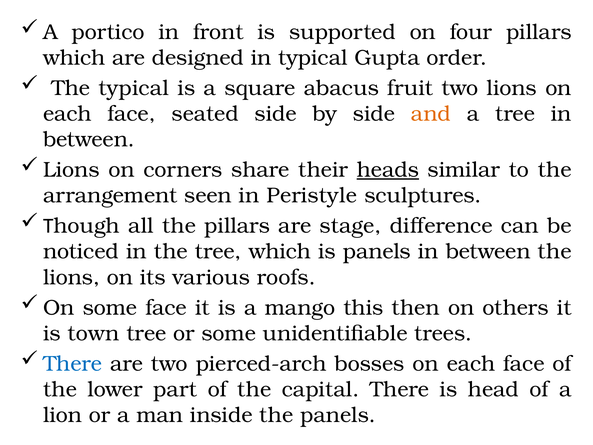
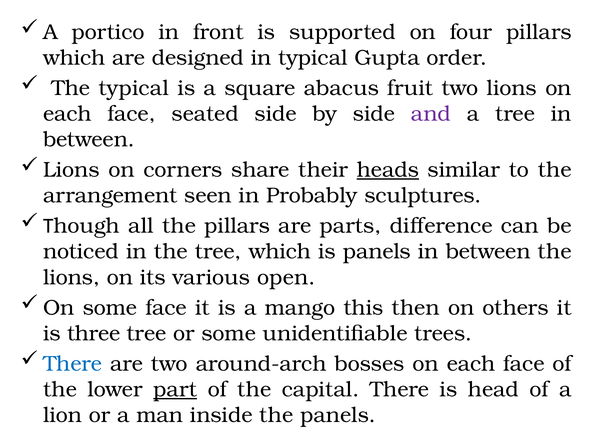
and colour: orange -> purple (431, 114)
Peristyle: Peristyle -> Probably (312, 195)
stage: stage -> parts (350, 226)
roofs: roofs -> open (286, 277)
town: town -> three (94, 333)
pierced-arch: pierced-arch -> around-arch (261, 363)
part underline: none -> present (175, 389)
